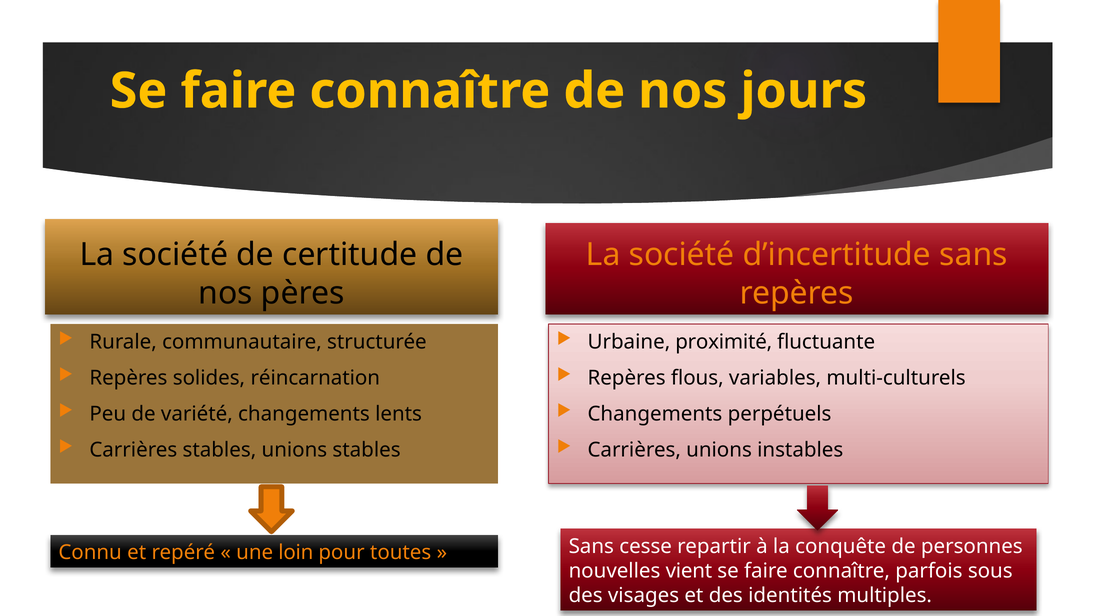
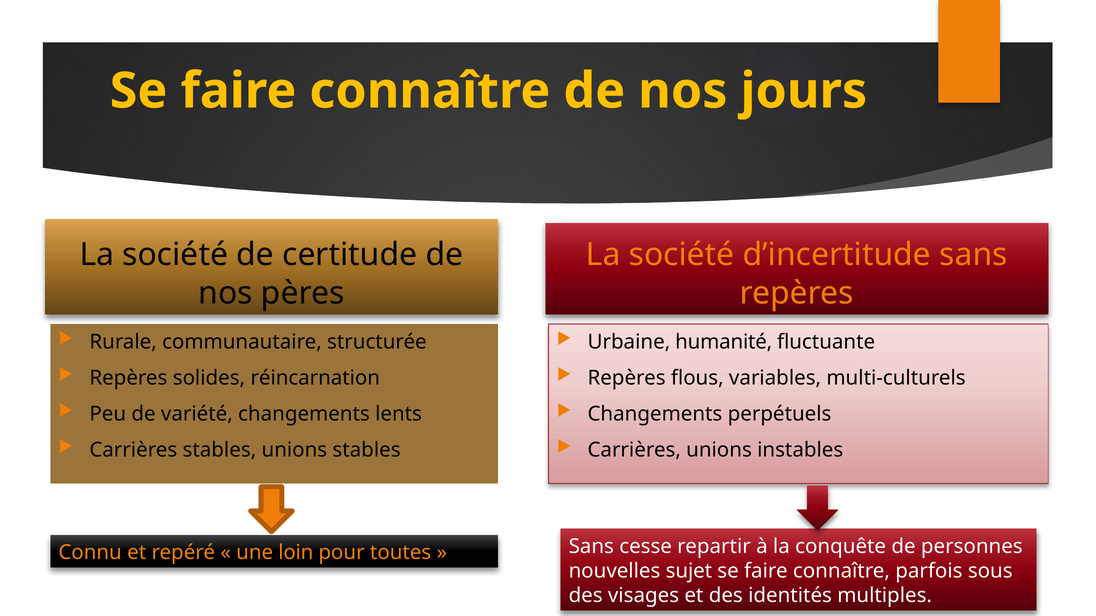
proximité: proximité -> humanité (724, 342)
vient: vient -> sujet (689, 572)
